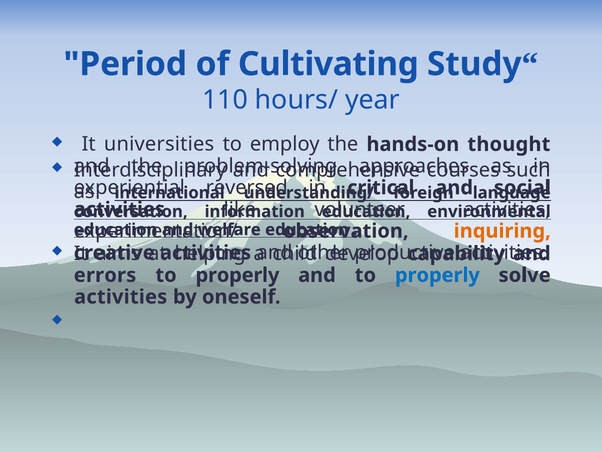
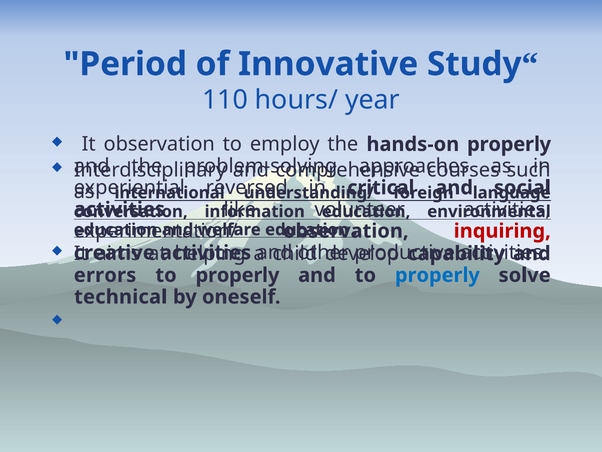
Cultivating: Cultivating -> Innovative (328, 64)
It universities: universities -> observation (159, 144)
hands-on thought: thought -> properly (509, 144)
inquiring colour: orange -> red (502, 231)
activities: activities -> technical (121, 297)
